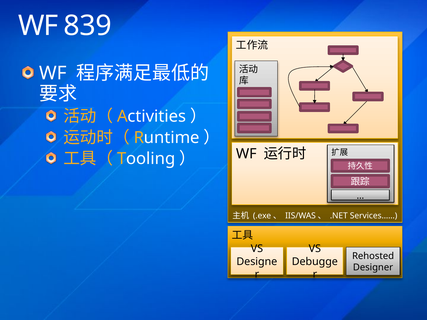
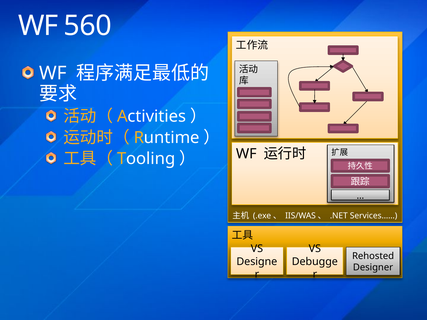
839: 839 -> 560 (88, 26)
